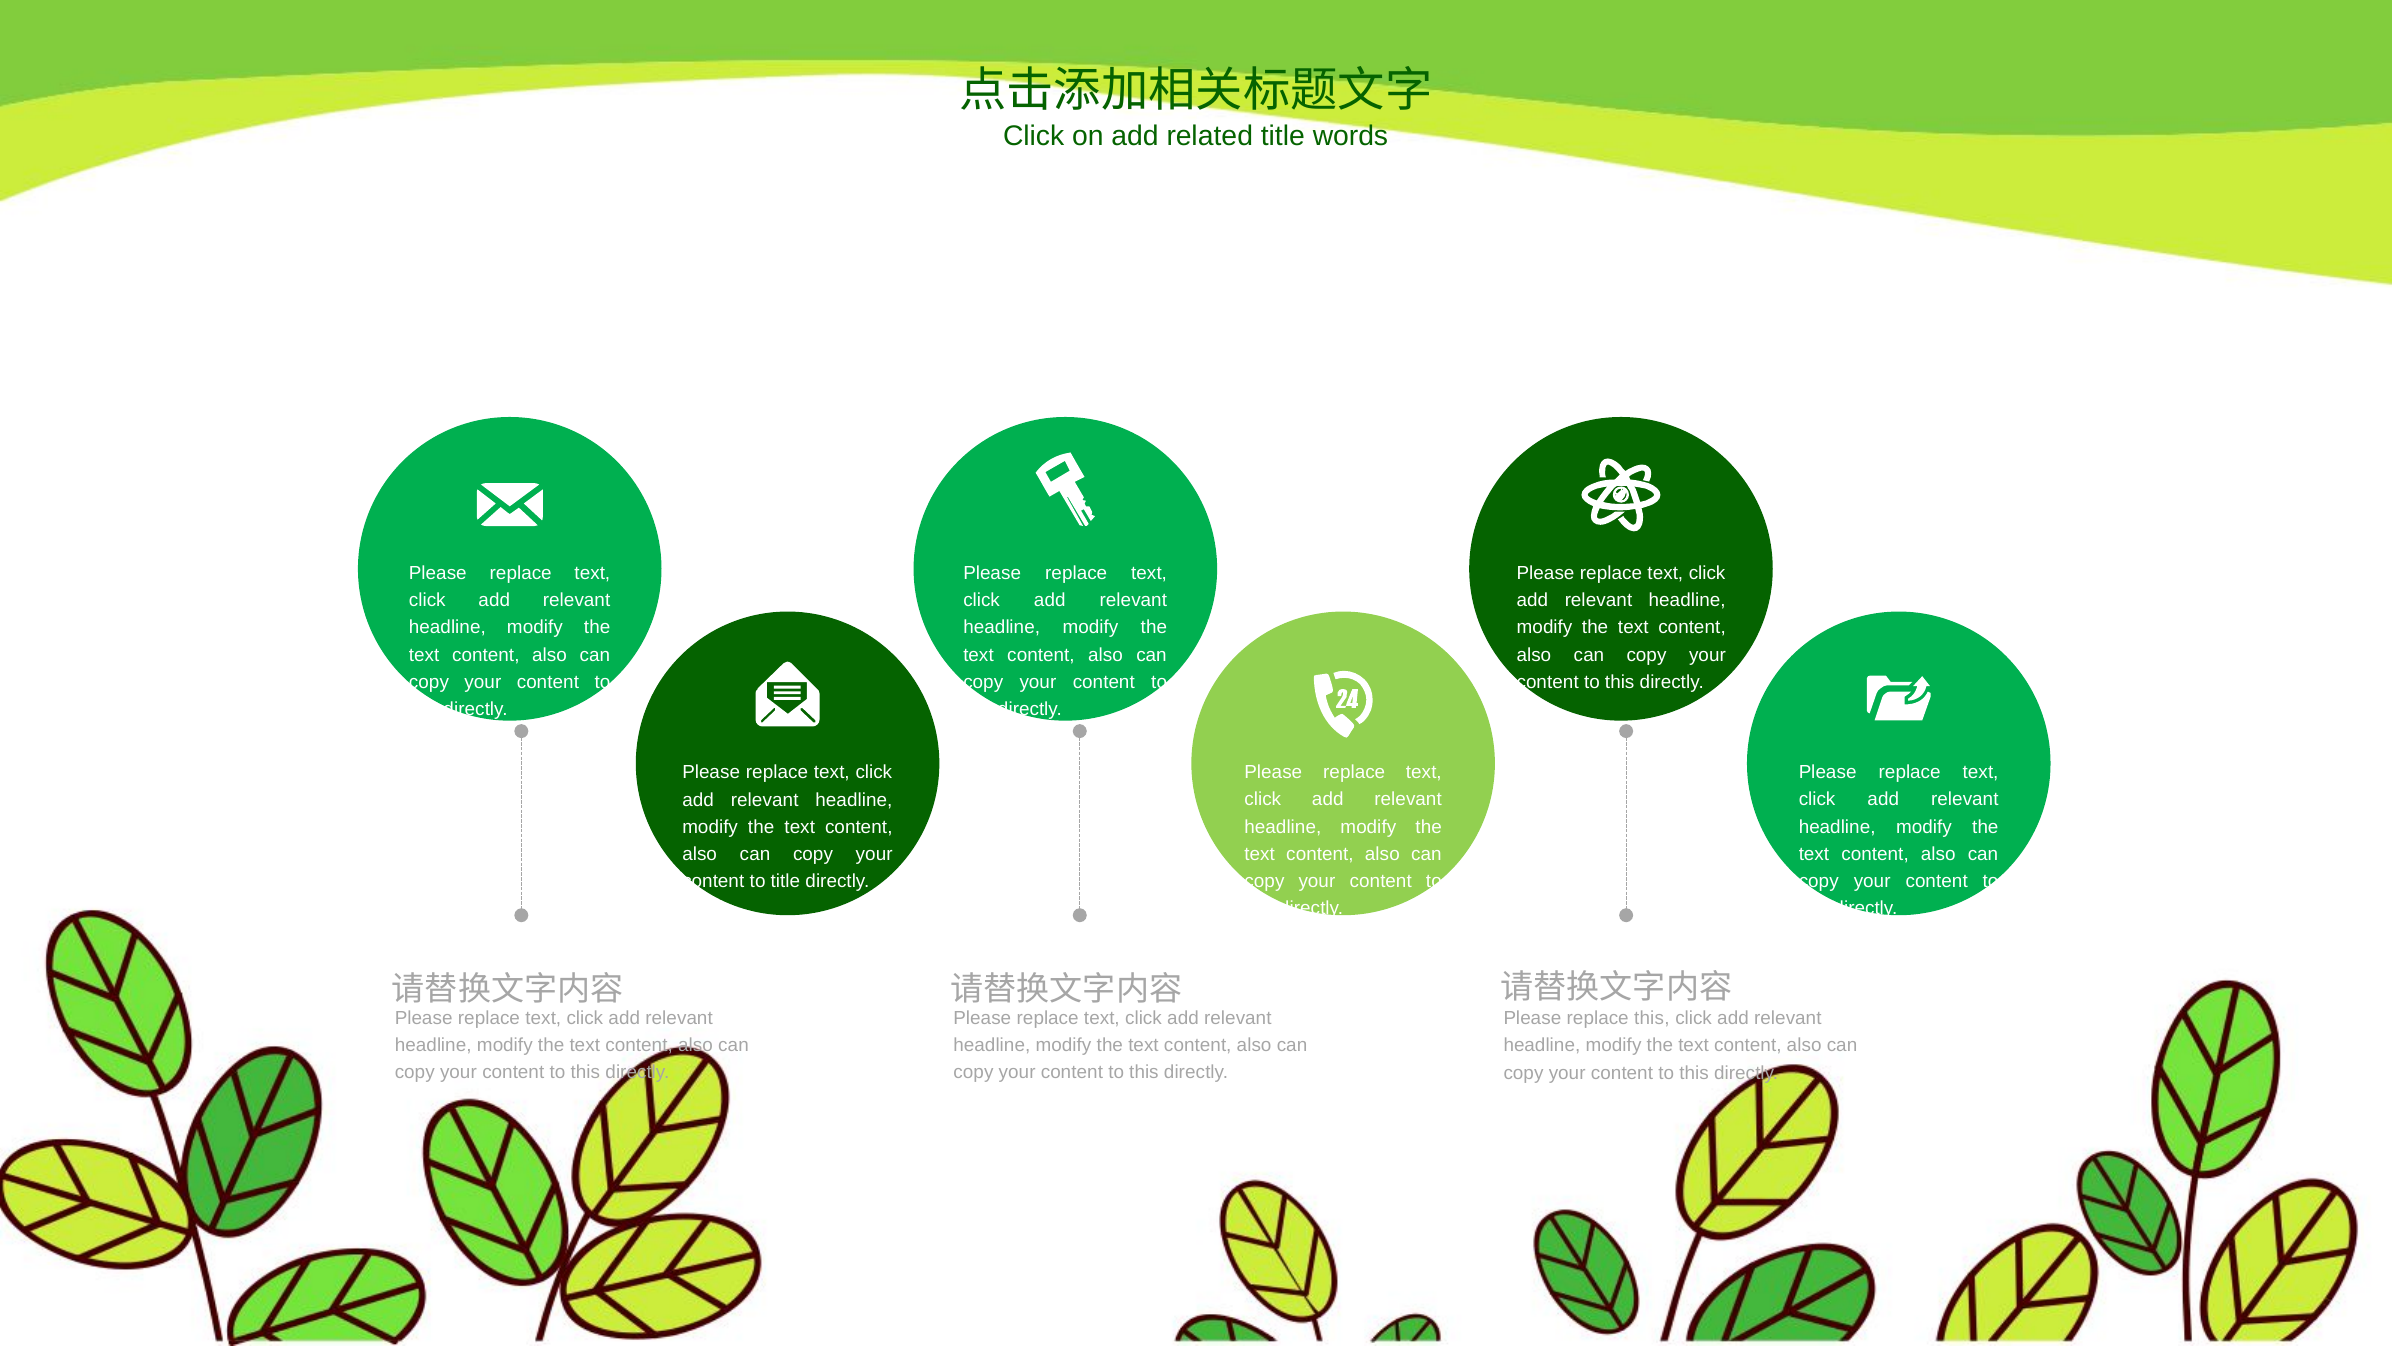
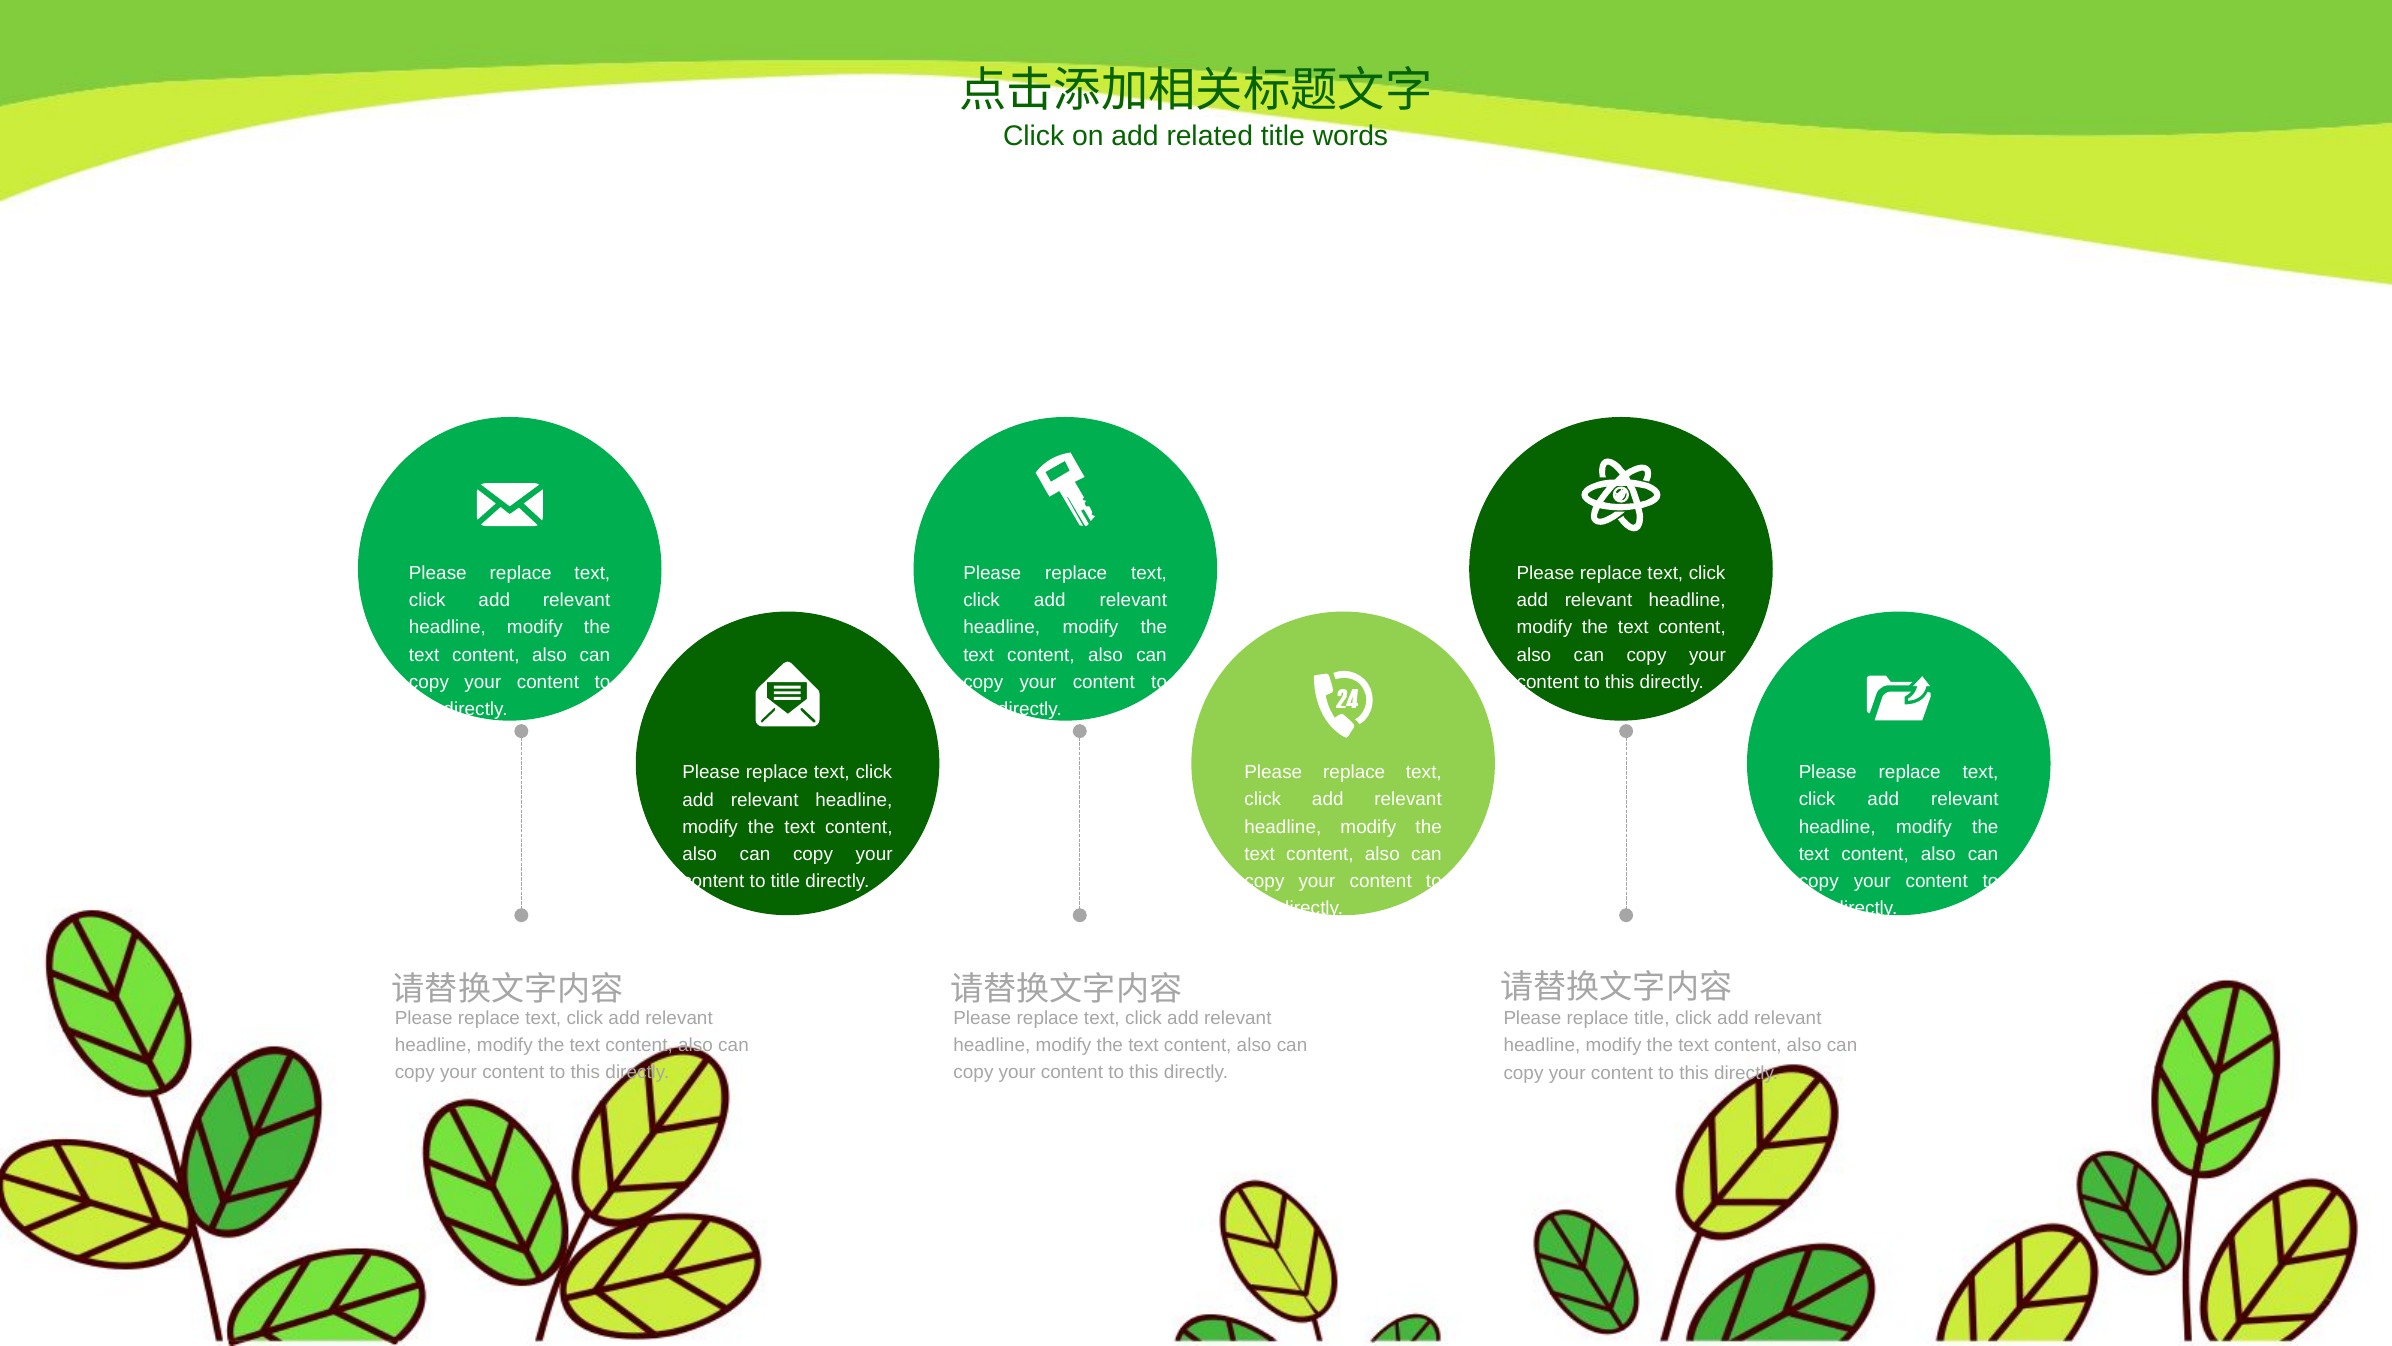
replace this: this -> title (1652, 1018)
